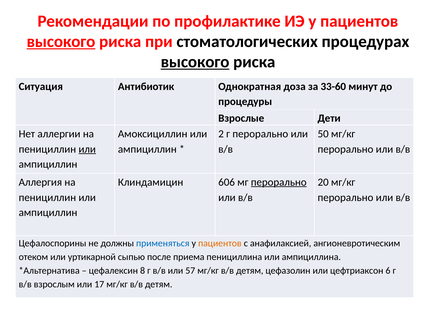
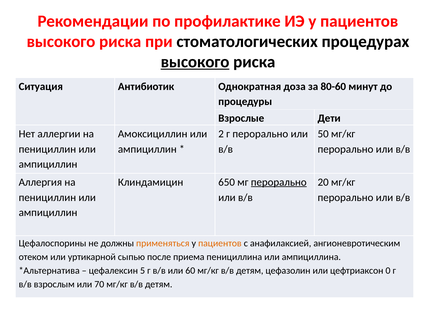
высокого underline: present -> none (61, 42)
33-60: 33-60 -> 80-60 (333, 86)
или underline: present -> none (87, 149)
606: 606 -> 650 (227, 182)
применяться colour: blue -> orange (163, 243)
8: 8 -> 5 (143, 271)
57: 57 -> 60 (190, 271)
6: 6 -> 0 (388, 271)
17: 17 -> 70 (99, 284)
